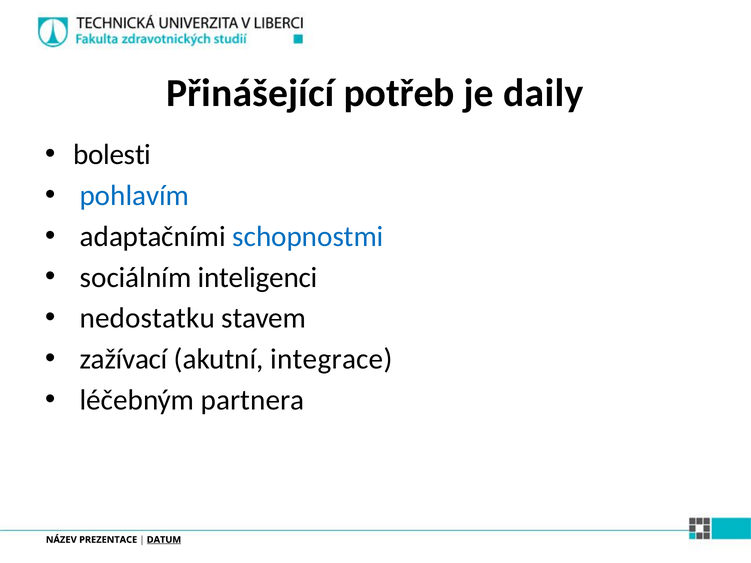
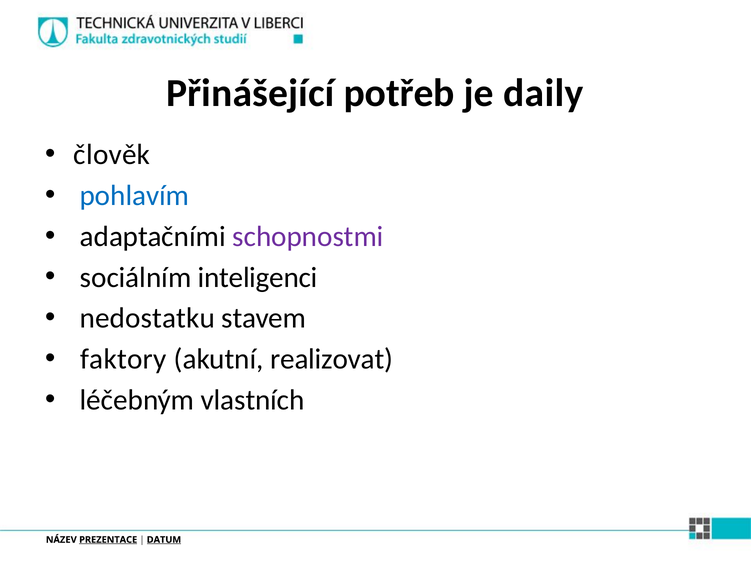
bolesti: bolesti -> člověk (112, 155)
schopnostmi colour: blue -> purple (308, 237)
zažívací: zažívací -> faktory (123, 359)
integrace: integrace -> realizovat (332, 359)
partnera: partnera -> vlastních (253, 400)
PREZENTACE underline: none -> present (108, 540)
